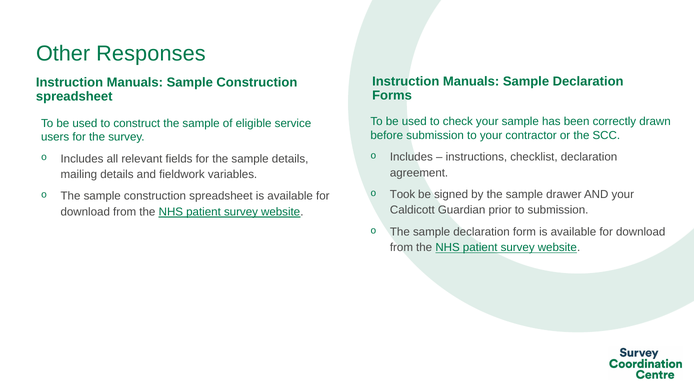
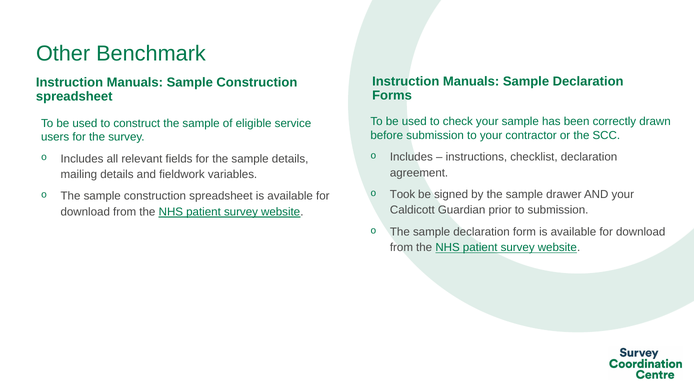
Responses: Responses -> Benchmark (151, 53)
